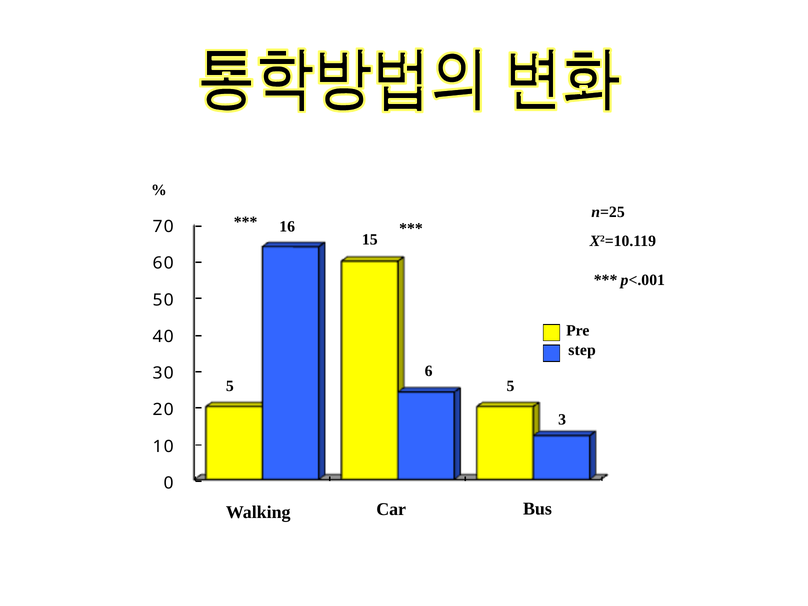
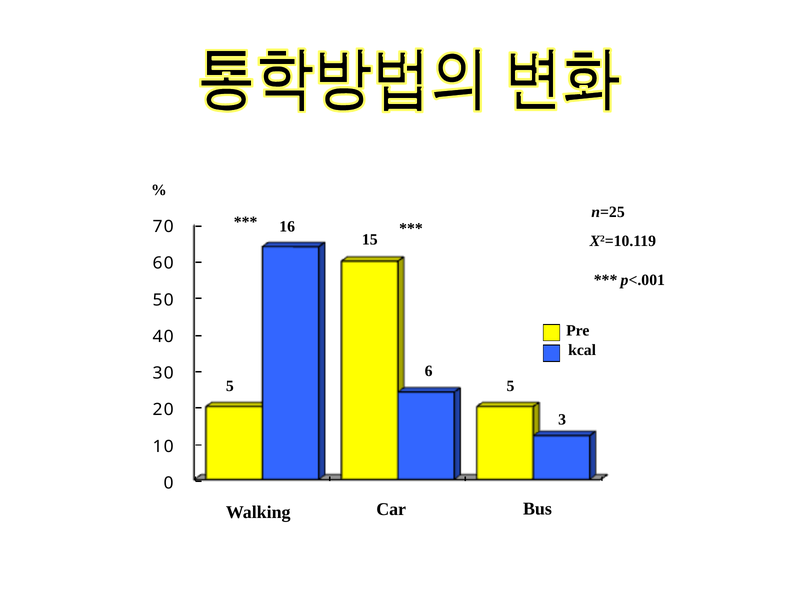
step: step -> kcal (582, 350)
